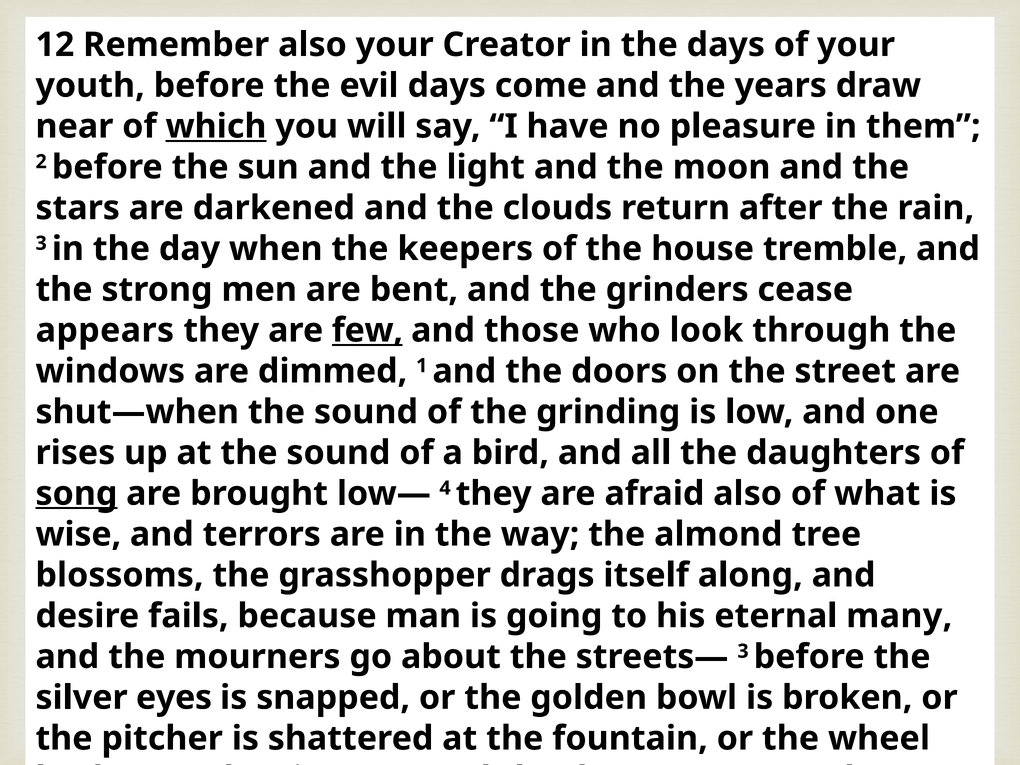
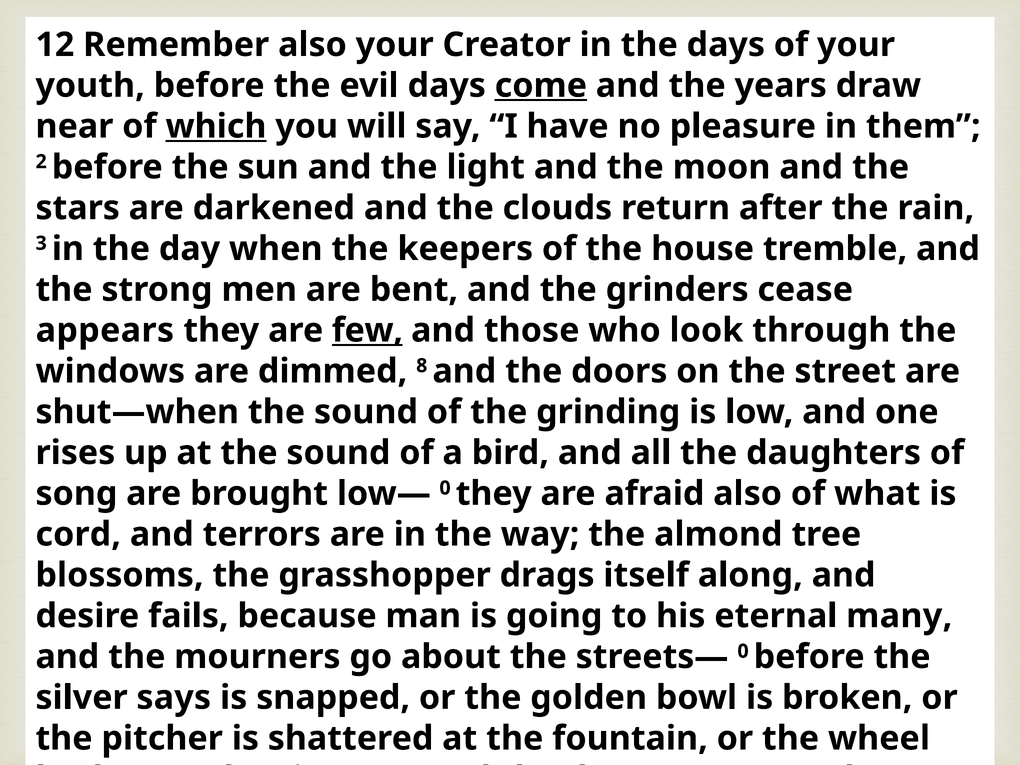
come underline: none -> present (541, 86)
1: 1 -> 8 (422, 366)
song underline: present -> none (76, 494)
low— 4: 4 -> 0 (445, 488)
wise: wise -> cord (78, 534)
streets— 3: 3 -> 0 (743, 651)
eyes: eyes -> says (174, 698)
